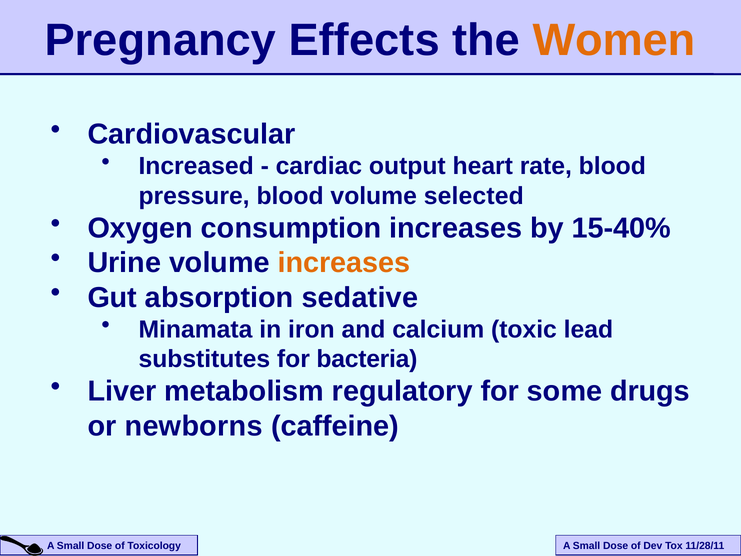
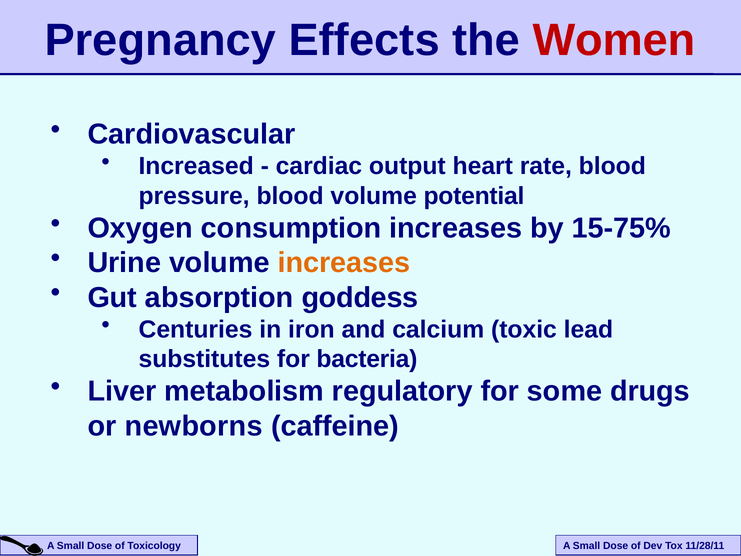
Women colour: orange -> red (614, 40)
selected: selected -> potential (474, 196)
15-40%: 15-40% -> 15-75% (621, 228)
sedative: sedative -> goddess (360, 297)
Minamata: Minamata -> Centuries (195, 329)
